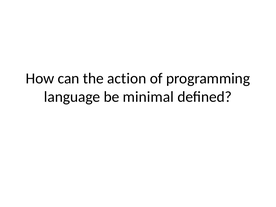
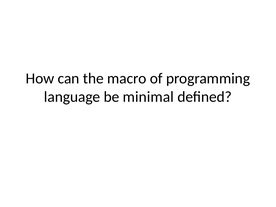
action: action -> macro (127, 78)
